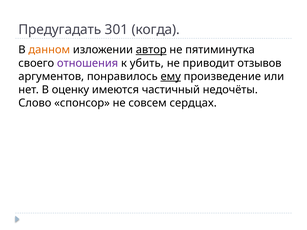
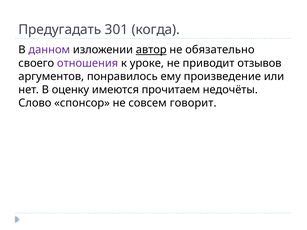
данном colour: orange -> purple (49, 50)
пятиминутка: пятиминутка -> обязательно (220, 50)
убить: убить -> уроке (147, 63)
ему underline: present -> none (171, 76)
частичный: частичный -> прочитаем (171, 90)
сердцах: сердцах -> говорит (193, 103)
